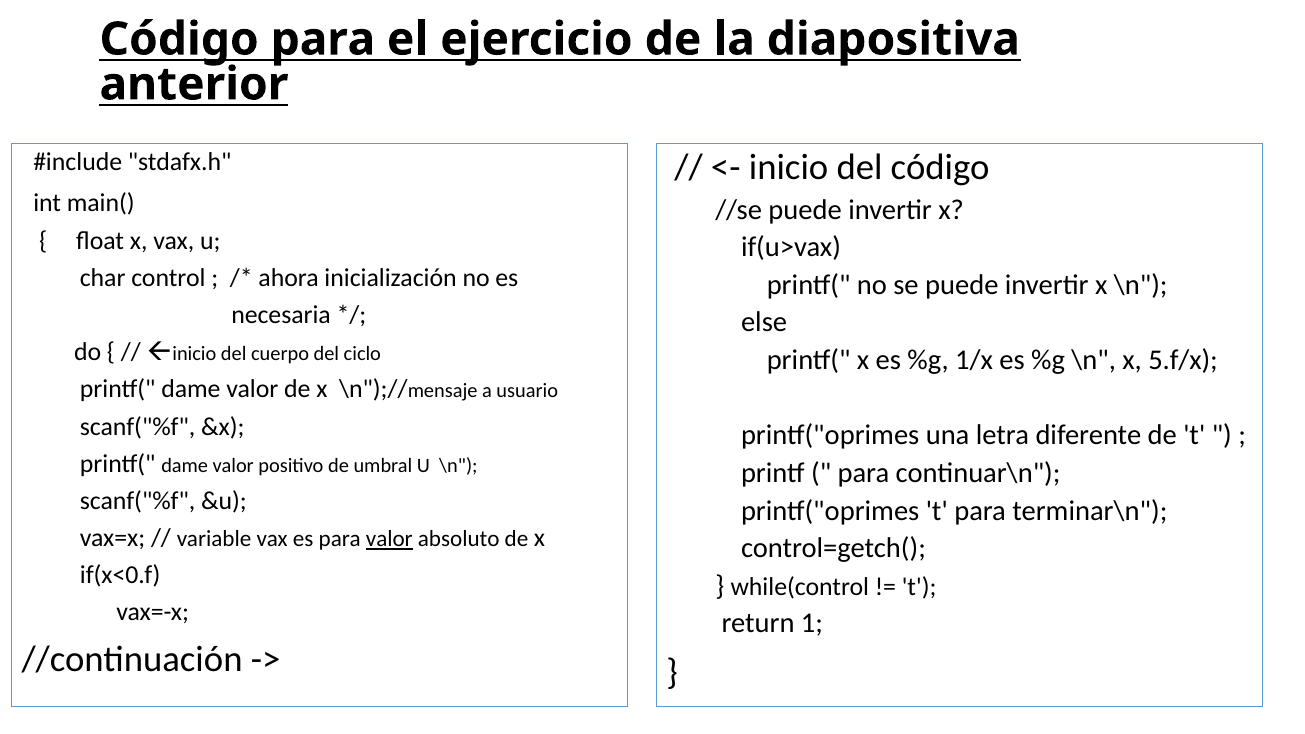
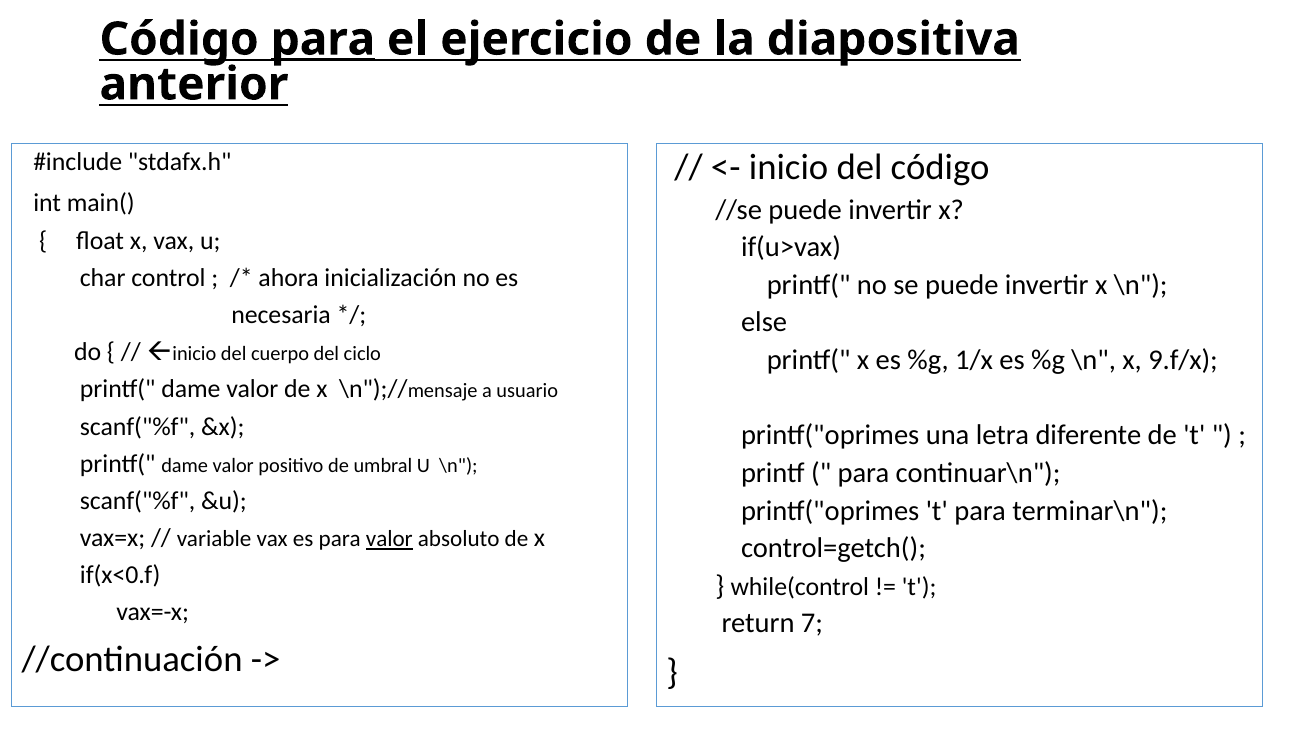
para underline: none -> present (323, 39)
5.f/x: 5.f/x -> 9.f/x (1183, 360)
1: 1 -> 7 (812, 623)
